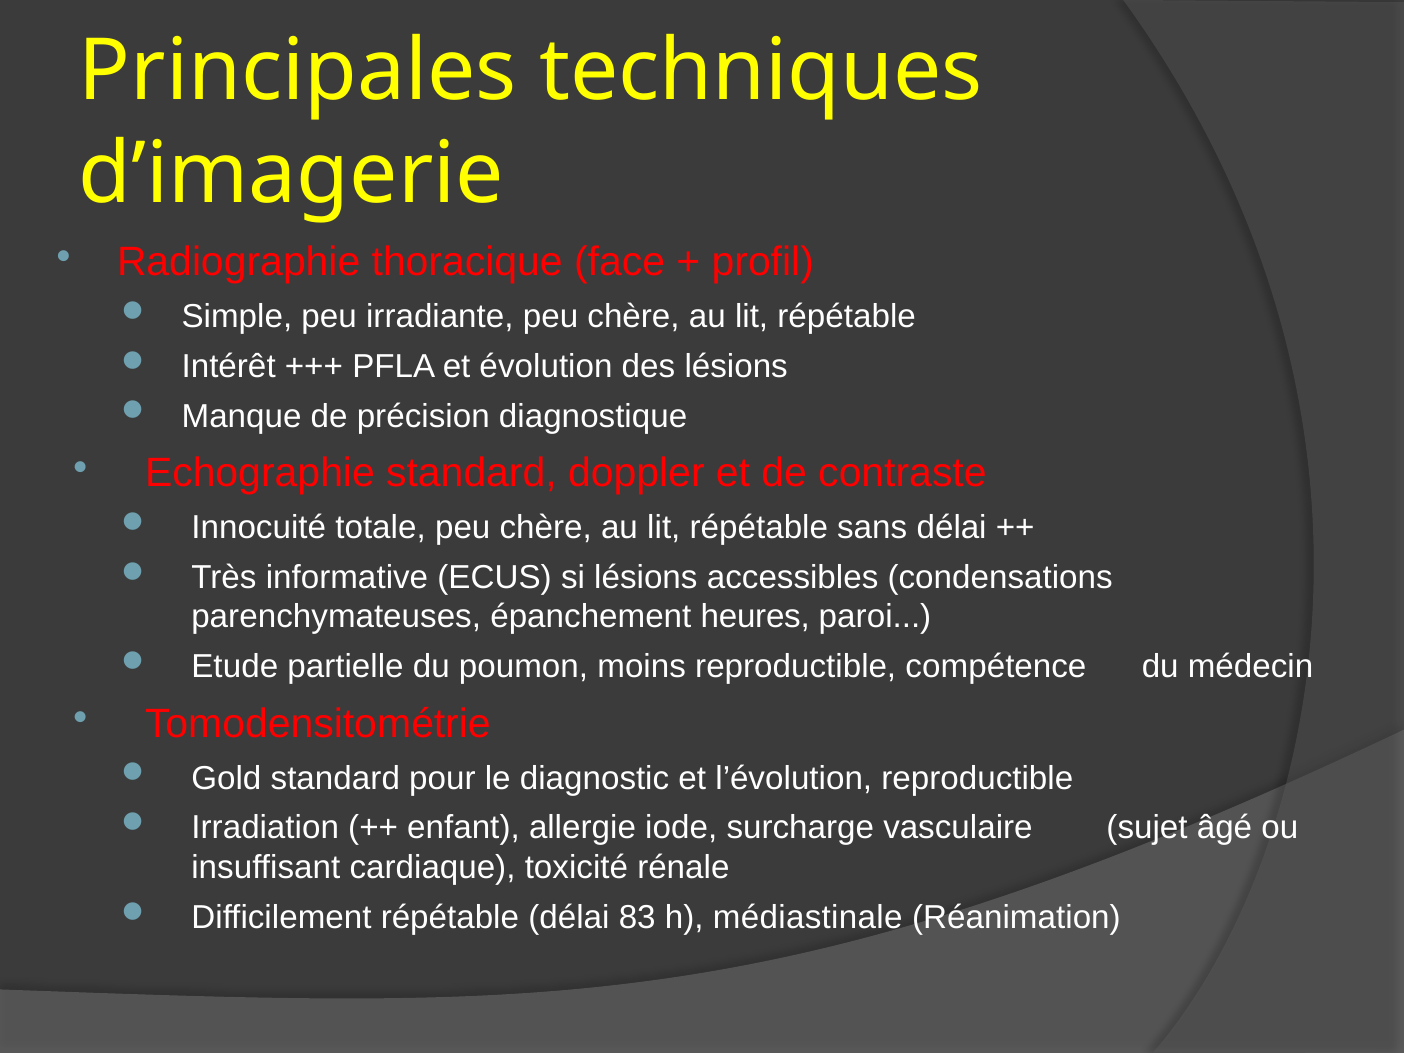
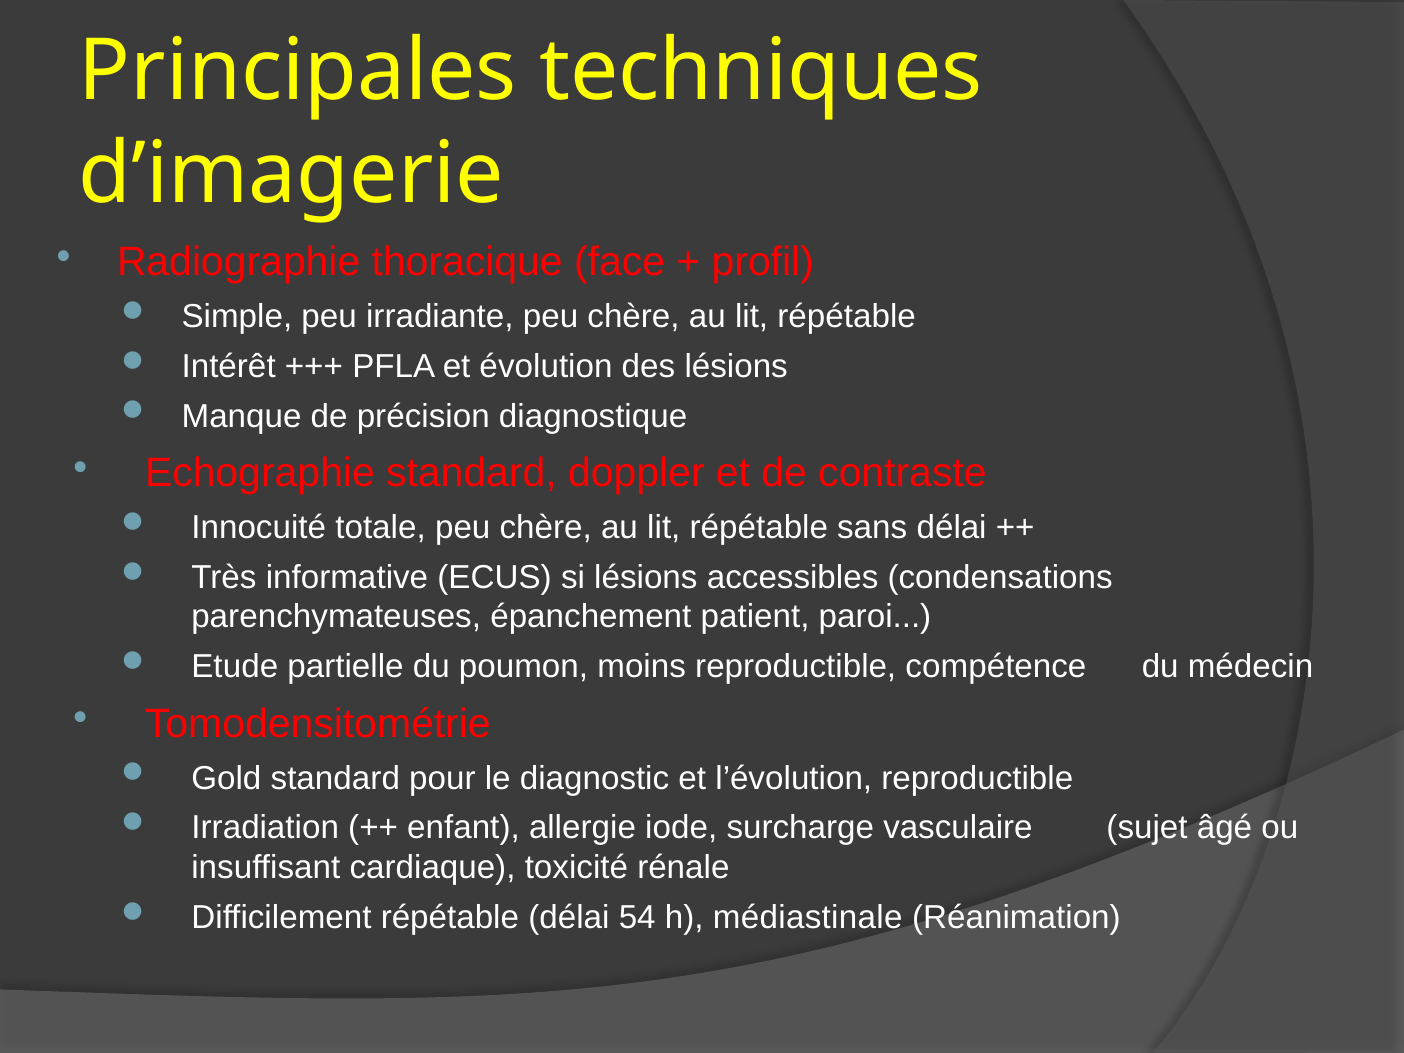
heures: heures -> patient (755, 617)
83: 83 -> 54 (637, 918)
